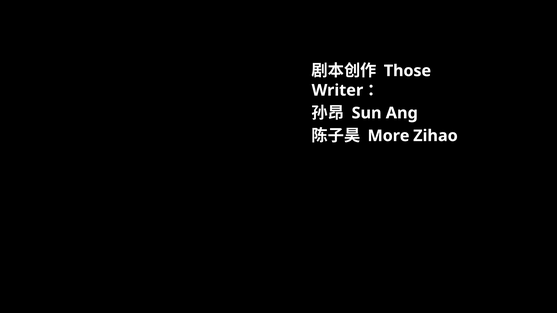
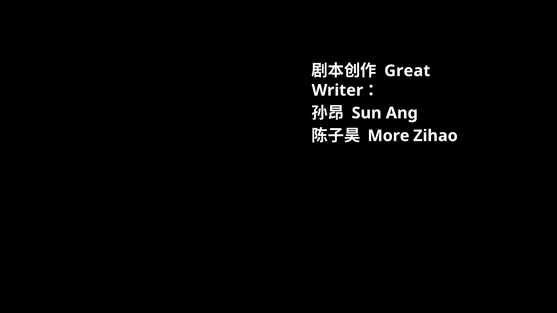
Those: Those -> Great (407, 71)
